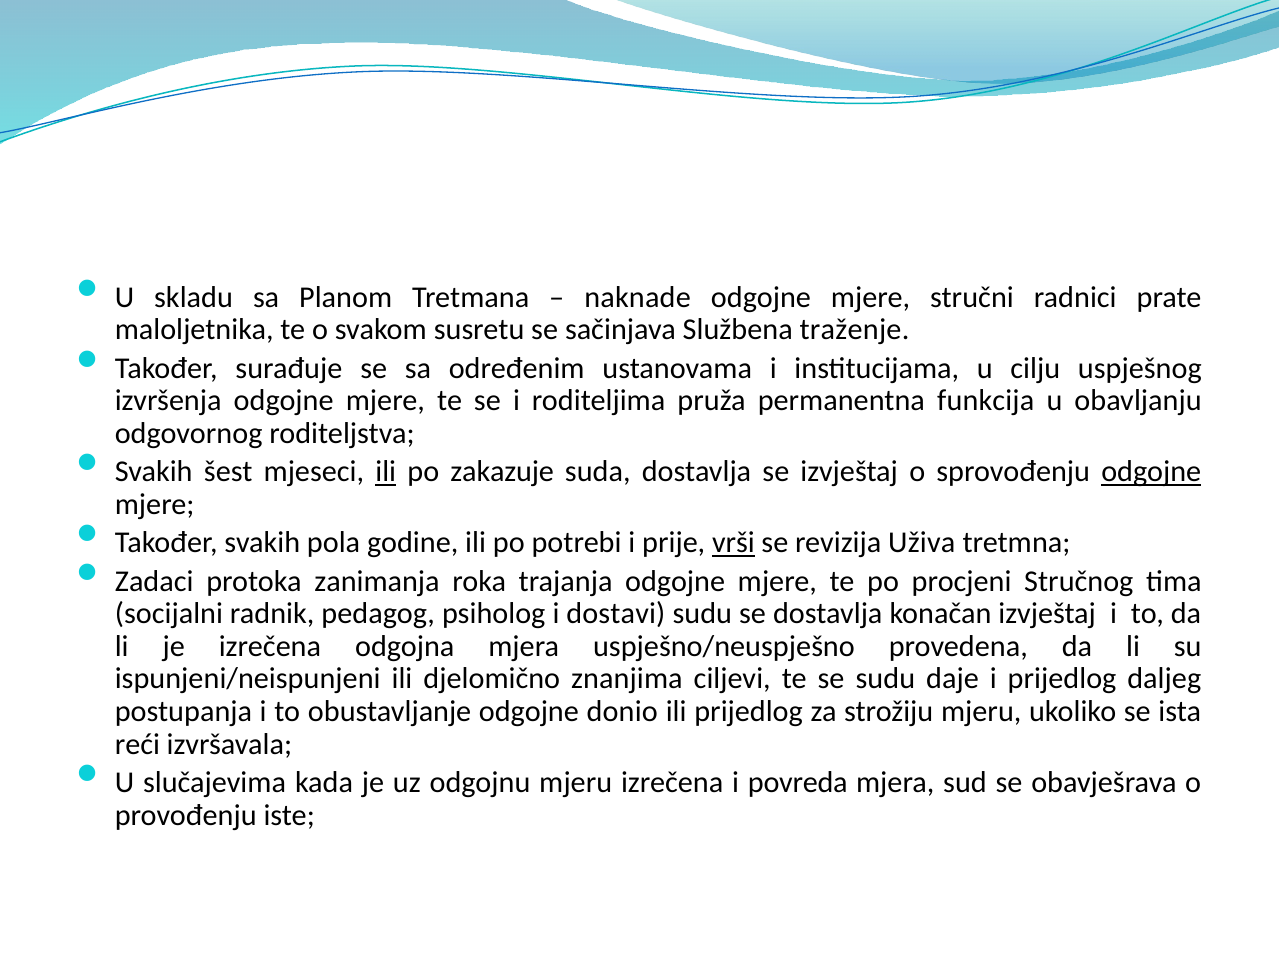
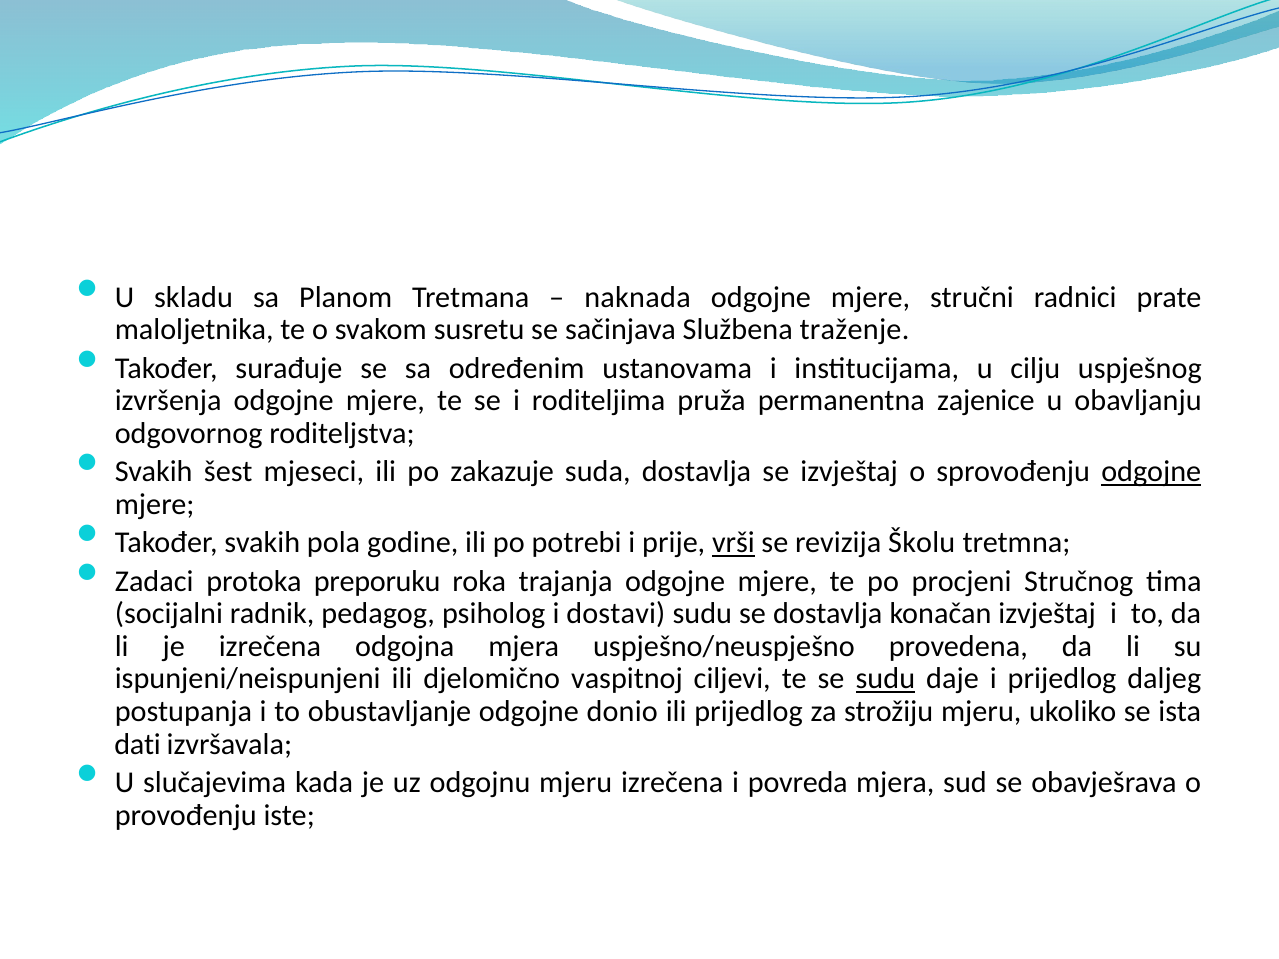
naknade: naknade -> naknada (638, 297)
funkcija: funkcija -> zajenice (986, 401)
ili underline: present -> none (386, 472)
Uživa: Uživa -> Školu (922, 543)
zanimanja: zanimanja -> preporuku (377, 581)
znanjima: znanjima -> vaspitnoj (627, 679)
sudu underline: none -> present (885, 679)
reći: reći -> dati (138, 744)
